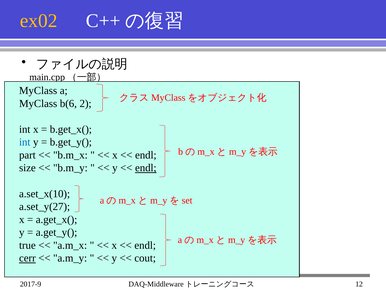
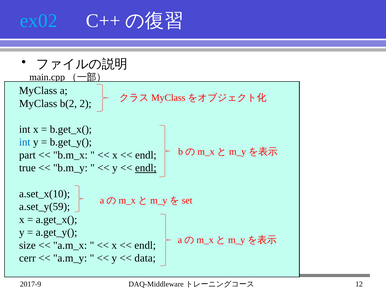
ex02 colour: yellow -> light blue (39, 21)
b(6: b(6 -> b(2 (68, 103)
size: size -> true (27, 168)
a.set_y(27: a.set_y(27 -> a.set_y(59 (45, 206)
true: true -> size (27, 245)
cerr underline: present -> none (27, 258)
cout: cout -> data (145, 258)
